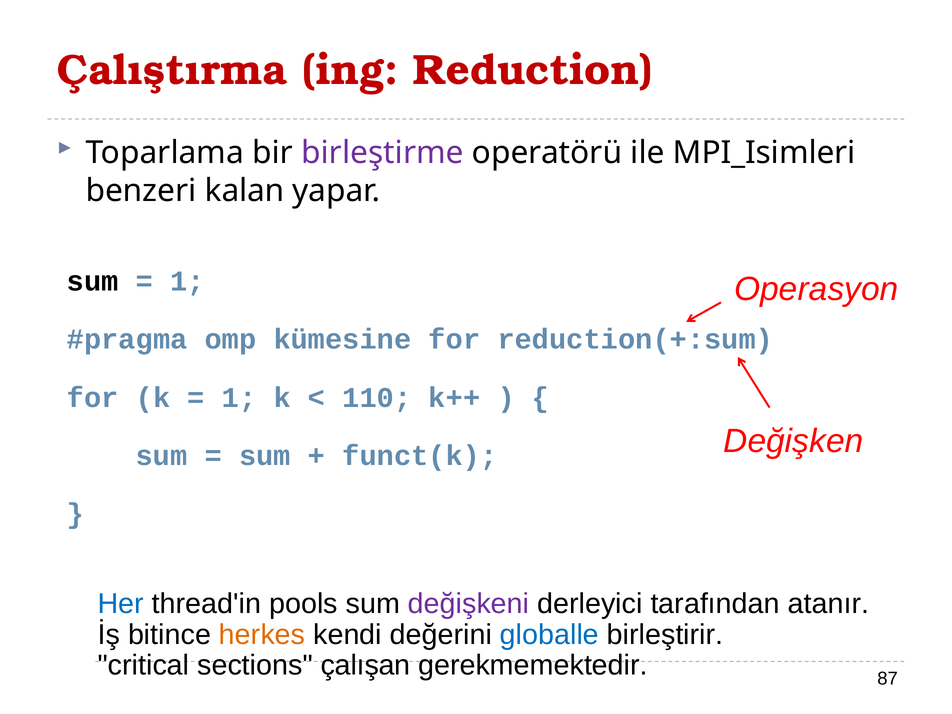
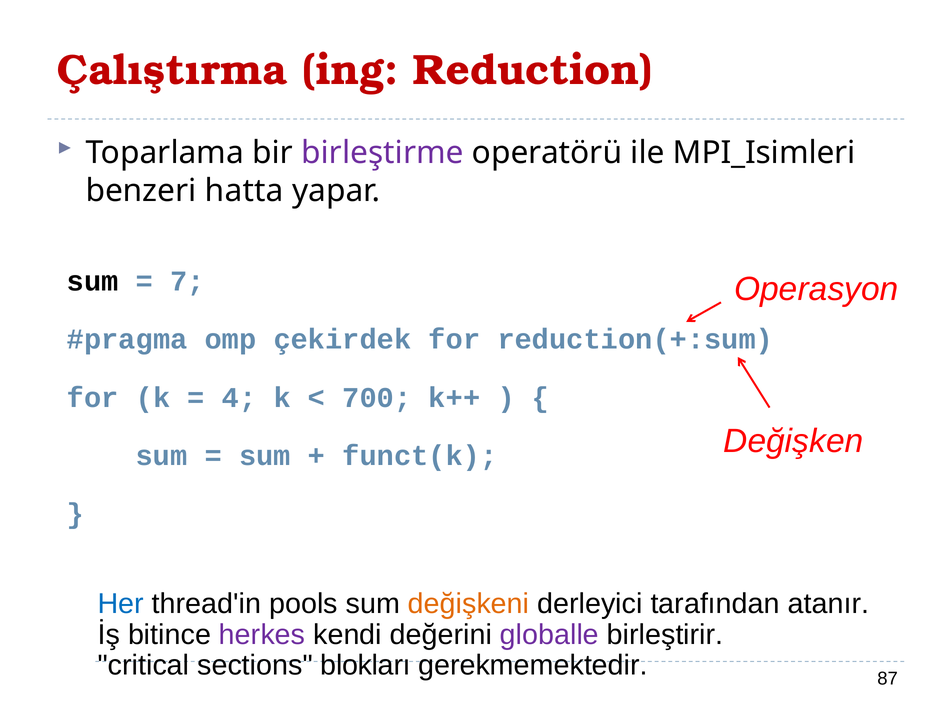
kalan: kalan -> hatta (244, 191)
1: 1 -> 7 (187, 281)
kümesine: kümesine -> çekirdek (342, 339)
1: 1 -> 4 (239, 398)
110: 110 -> 700 (377, 398)
değişkeni colour: purple -> orange (469, 604)
herkes colour: orange -> purple (262, 635)
globalle colour: blue -> purple (549, 635)
çalışan: çalışan -> blokları (366, 665)
